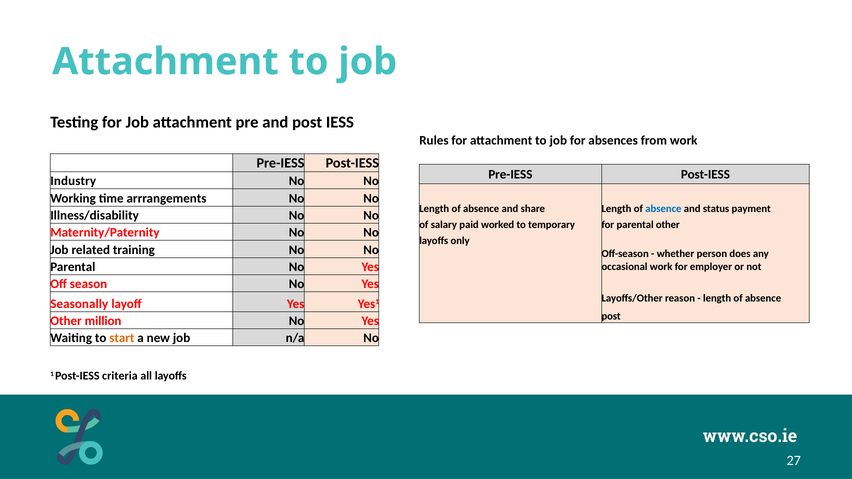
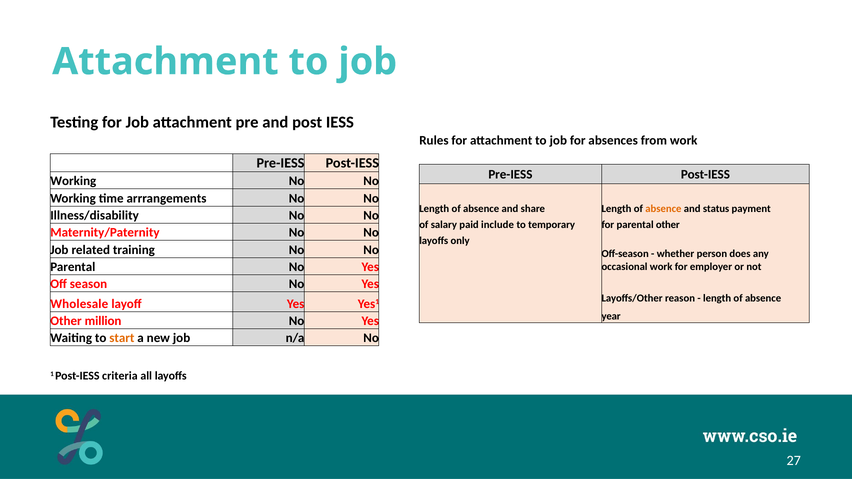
Industry: Industry -> Working (73, 181)
absence colour: blue -> orange (663, 209)
worked: worked -> include (497, 225)
Seasonally: Seasonally -> Wholesale (79, 304)
post: post -> year (611, 317)
